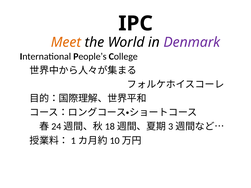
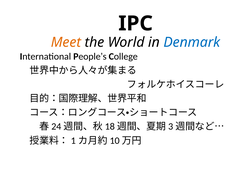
Denmark colour: purple -> blue (192, 42)
